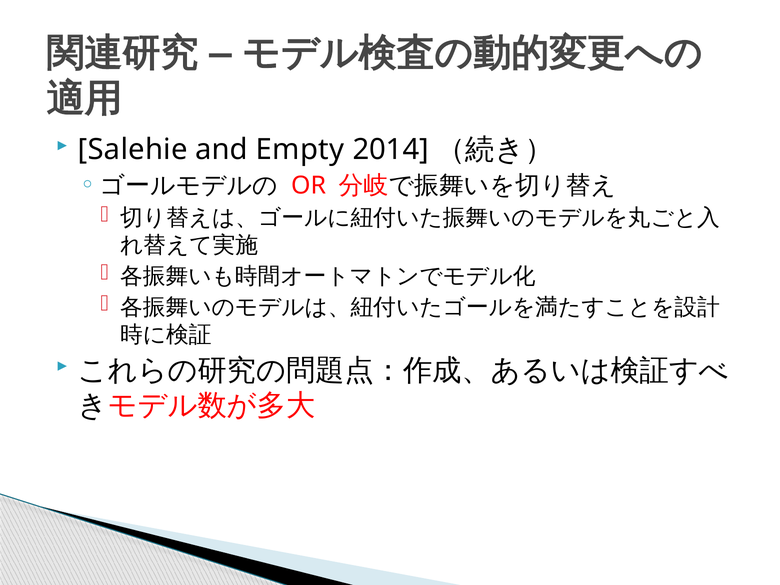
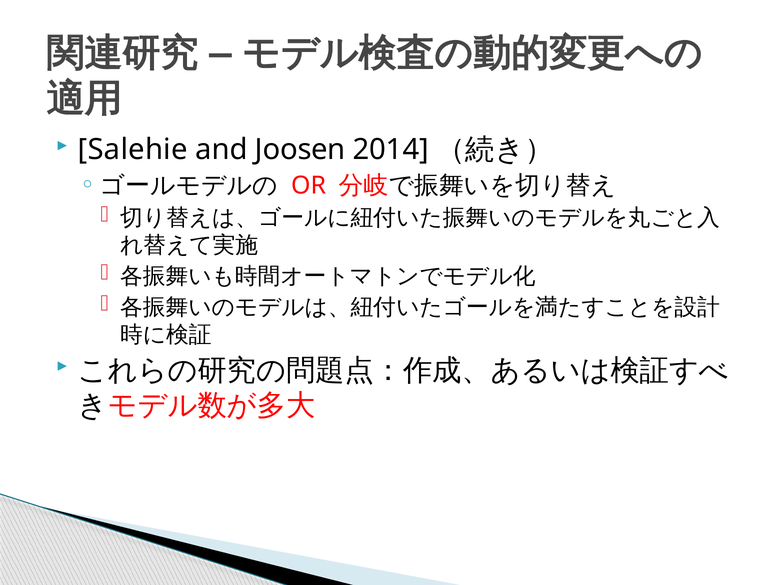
Empty: Empty -> Joosen (300, 150)
